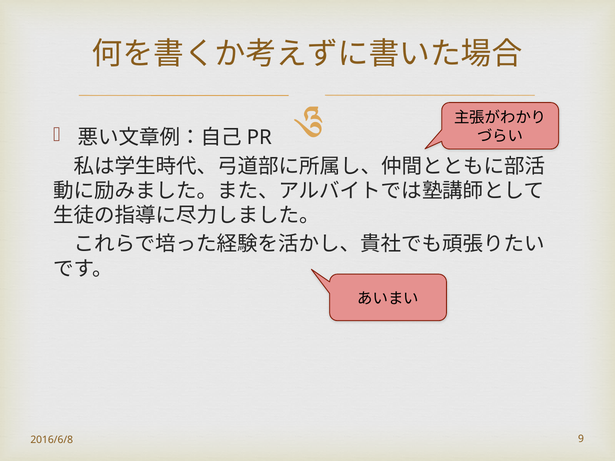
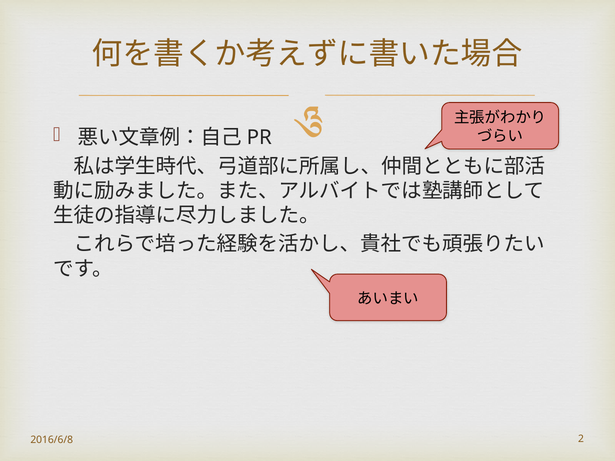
9: 9 -> 2 (581, 439)
